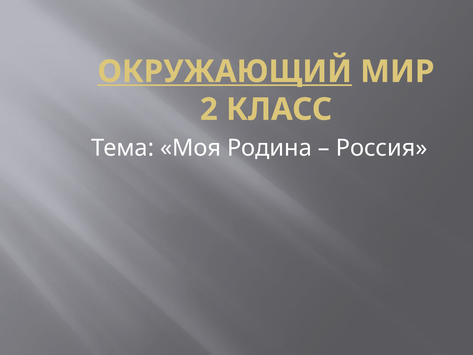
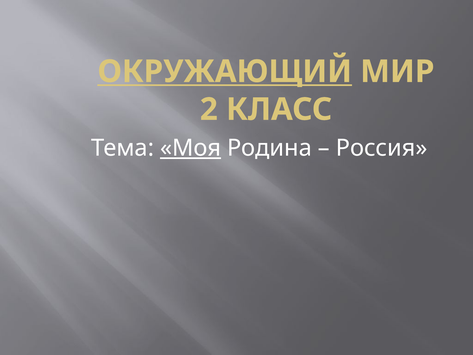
Моя underline: none -> present (191, 148)
